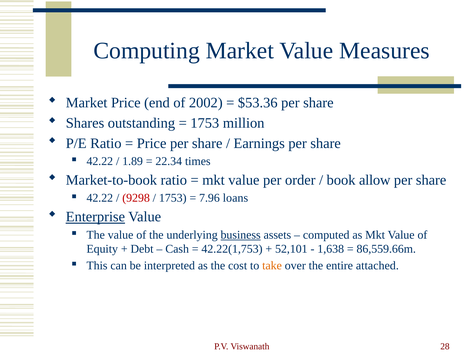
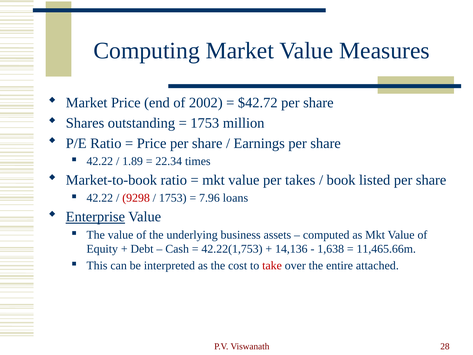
$53.36: $53.36 -> $42.72 (258, 103)
order: order -> takes (300, 180)
allow: allow -> listed (375, 180)
business underline: present -> none (241, 235)
52,101: 52,101 -> 14,136 (291, 249)
86,559.66m: 86,559.66m -> 11,465.66m (386, 249)
take colour: orange -> red (272, 265)
